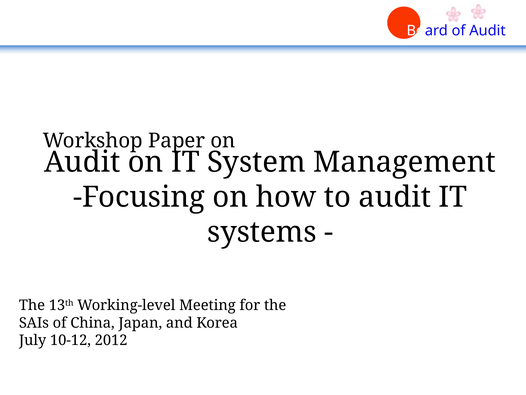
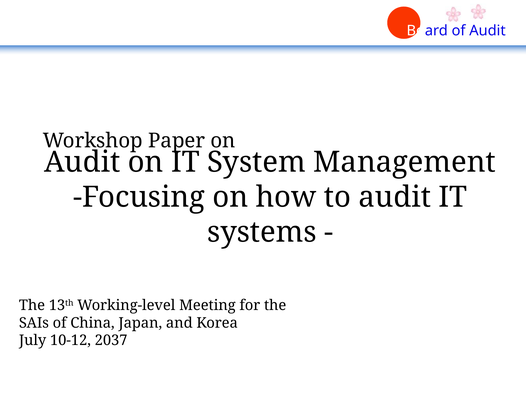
2012: 2012 -> 2037 (111, 340)
